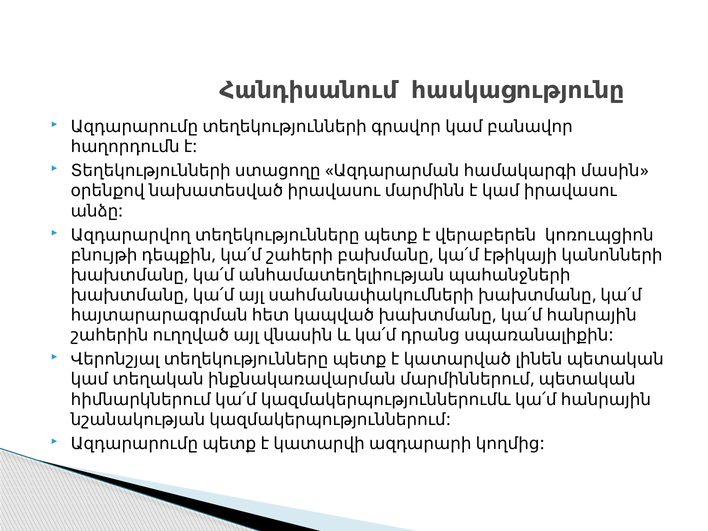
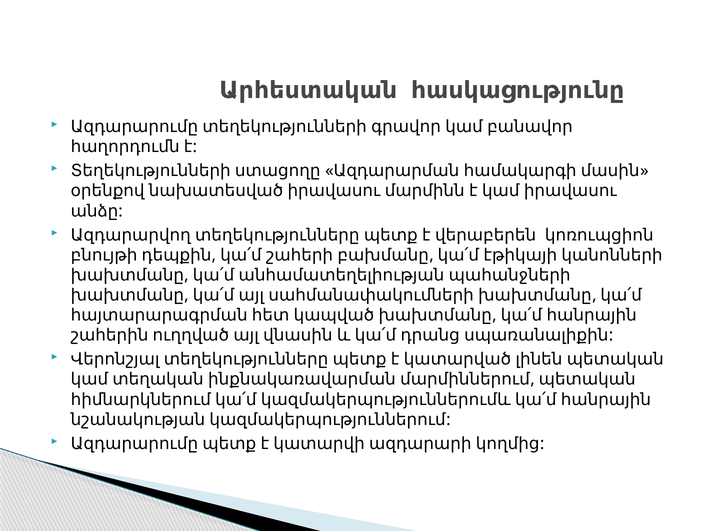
Հանդիսանում: Հանդիսանում -> Արհեստական (308, 91)
